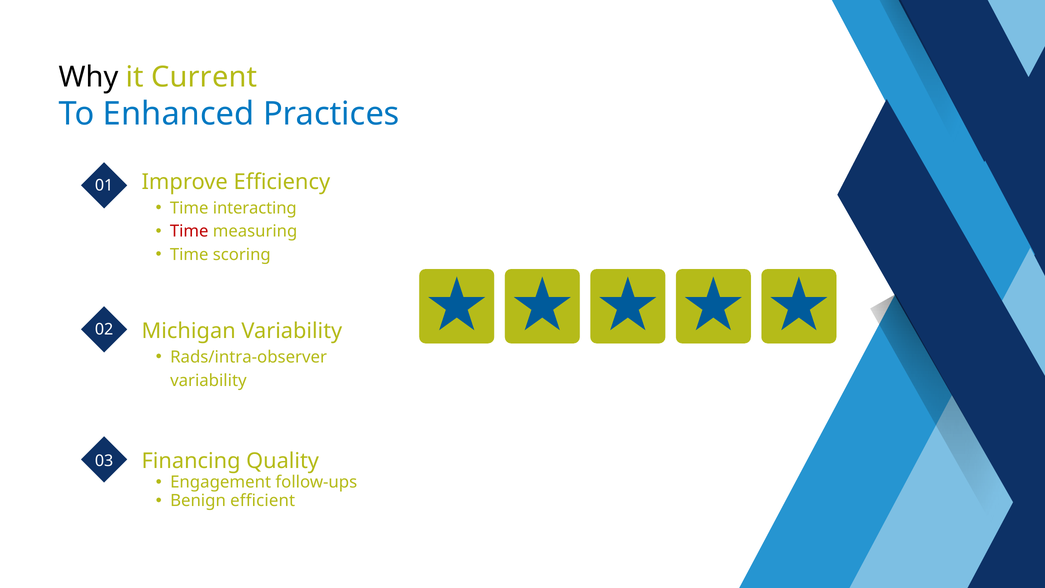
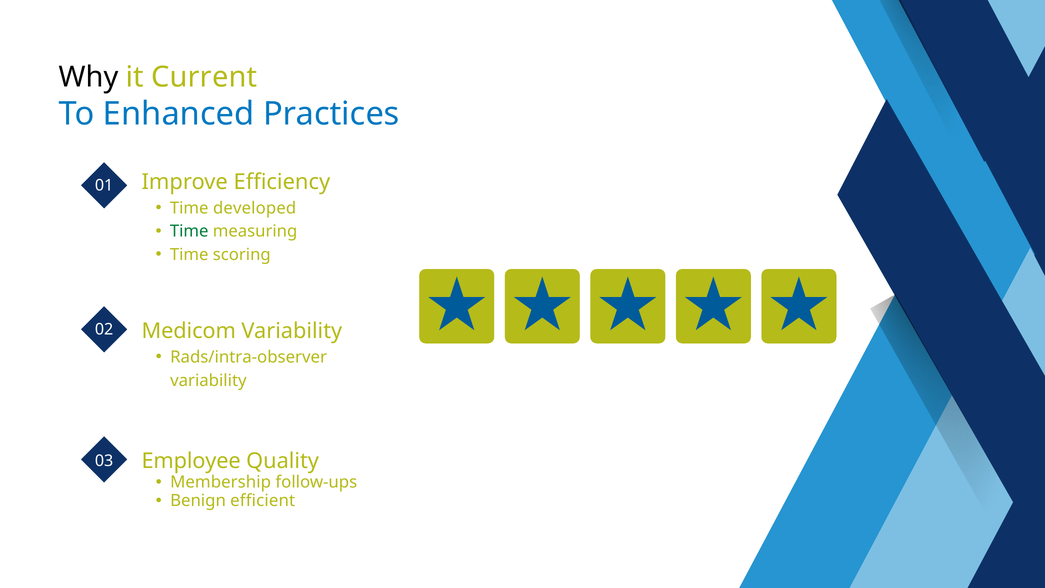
interacting: interacting -> developed (255, 208)
Time colour: red -> green (189, 231)
Michigan: Michigan -> Medicom (189, 331)
Financing: Financing -> Employee (191, 461)
Engagement: Engagement -> Membership (221, 482)
